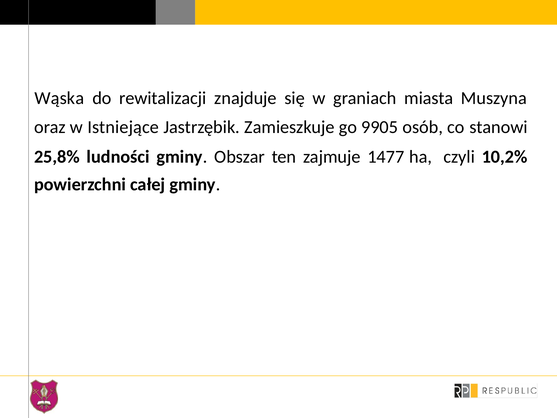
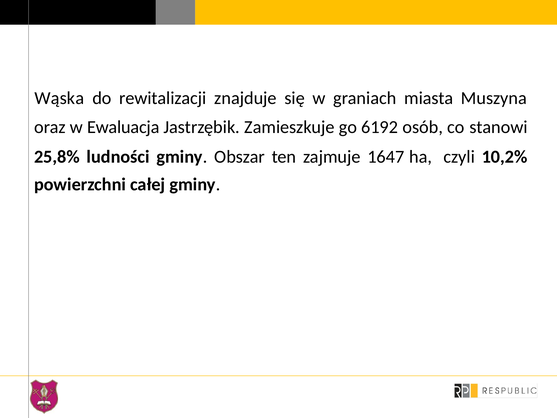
Istniejące: Istniejące -> Ewaluacja (123, 127)
9905: 9905 -> 6192 (380, 127)
1477: 1477 -> 1647 (386, 157)
